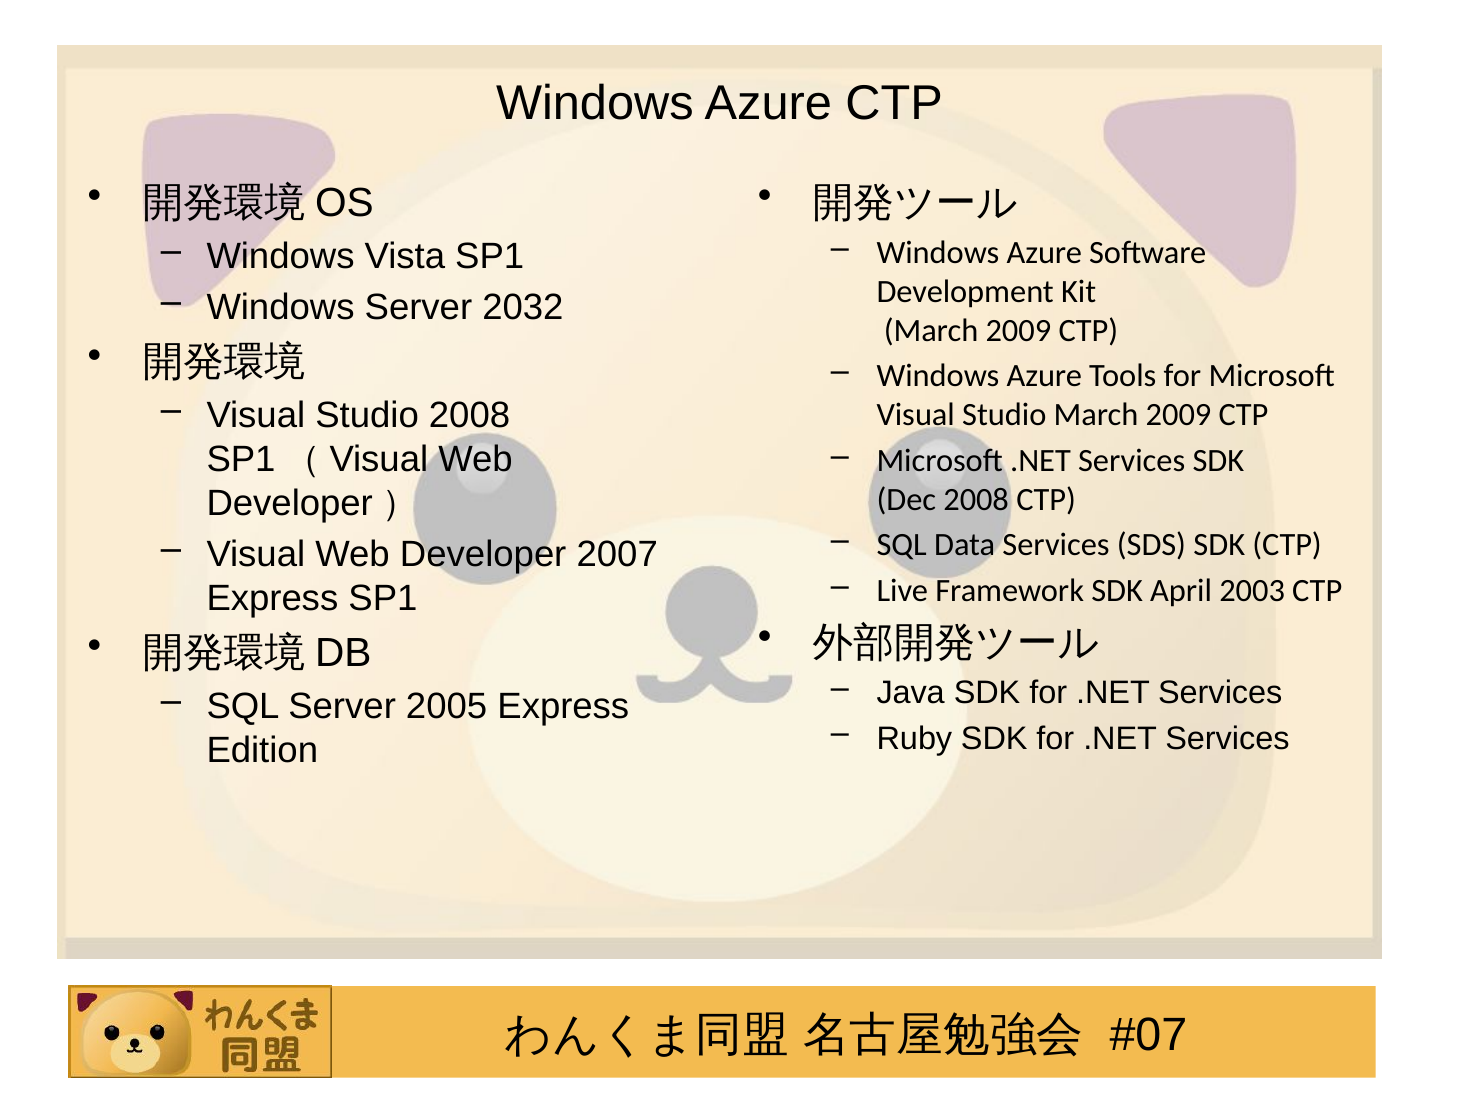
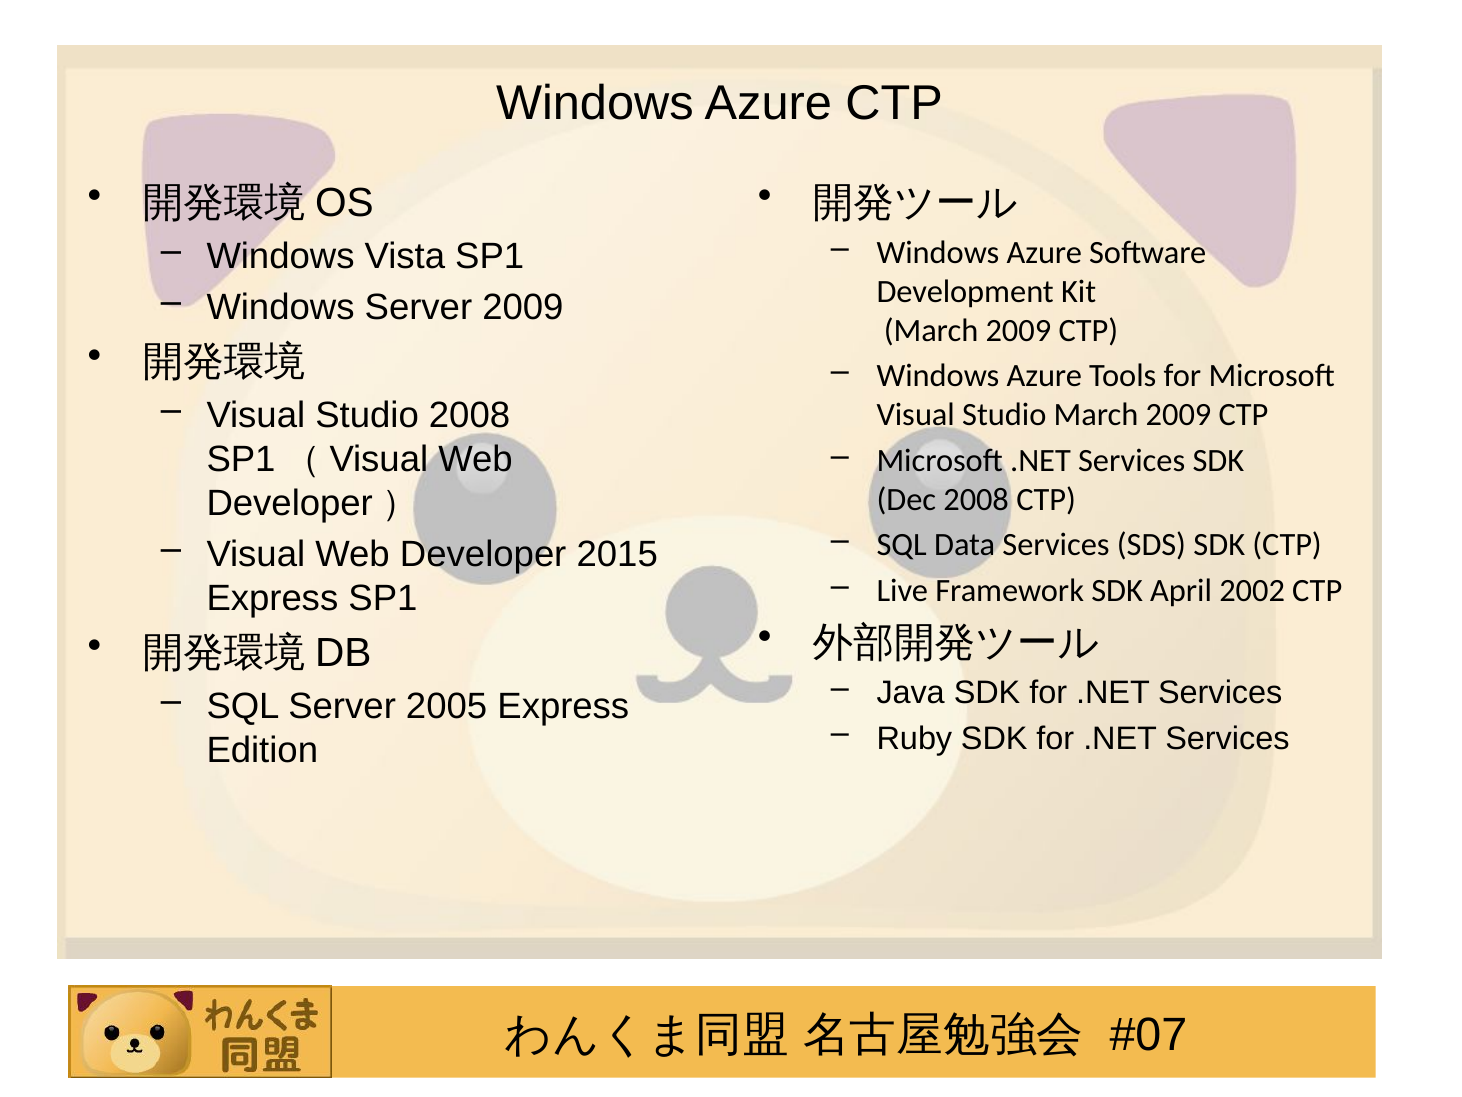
Server 2032: 2032 -> 2009 (523, 307)
2007: 2007 -> 2015 (617, 554)
2003: 2003 -> 2002 (1252, 590)
